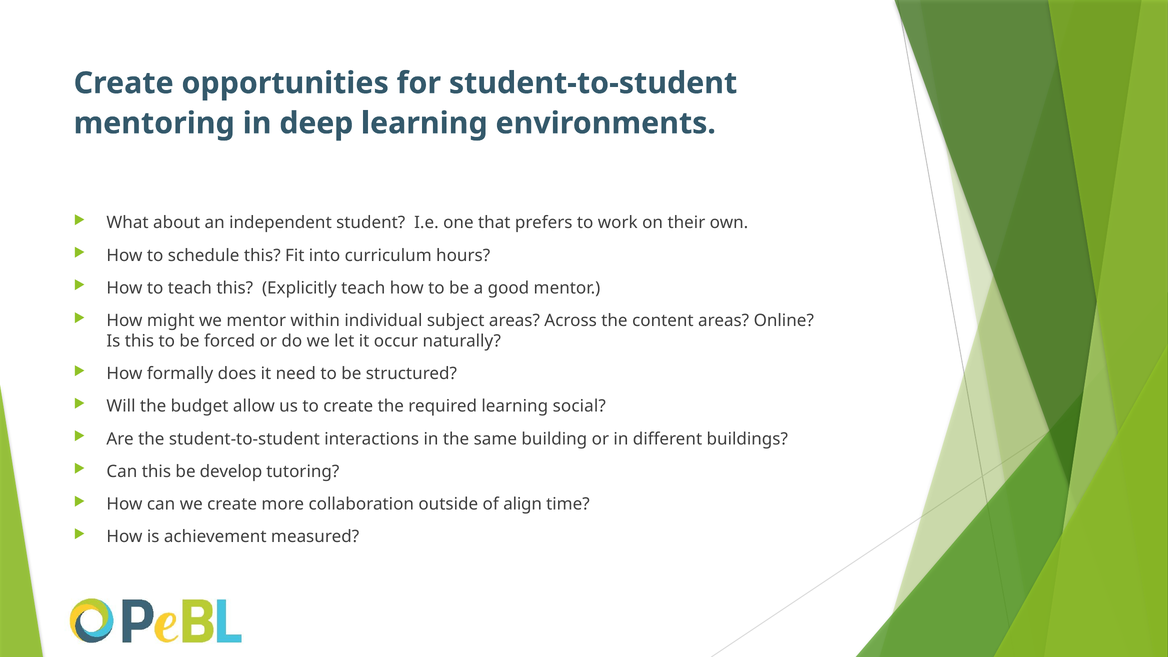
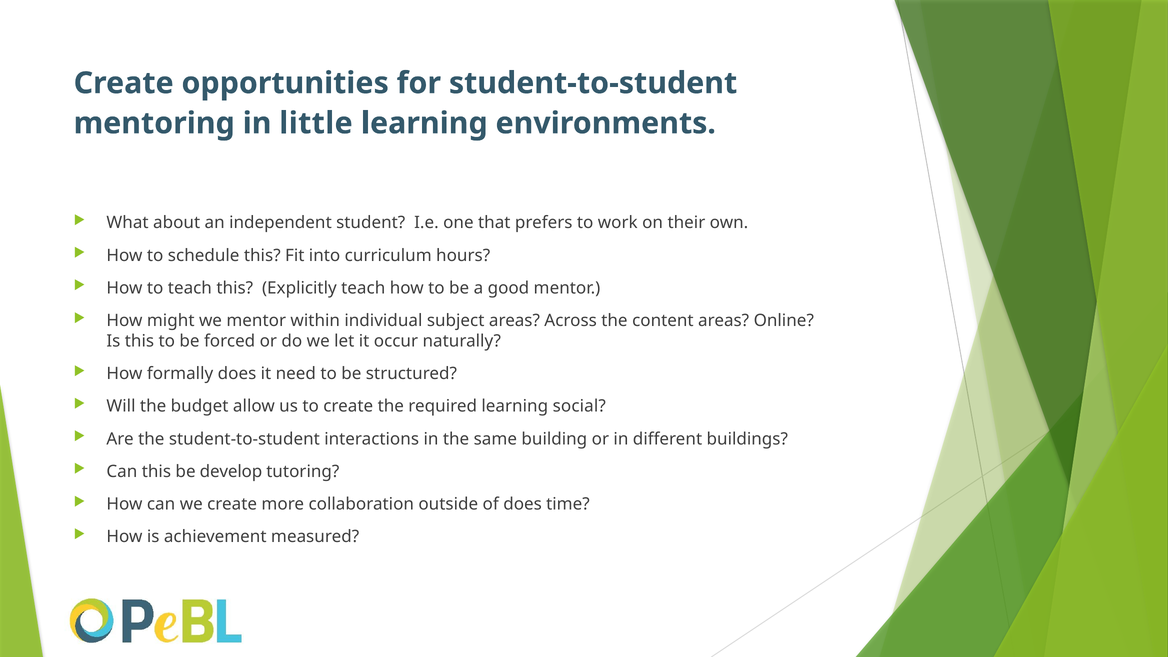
deep: deep -> little (316, 123)
of align: align -> does (523, 504)
